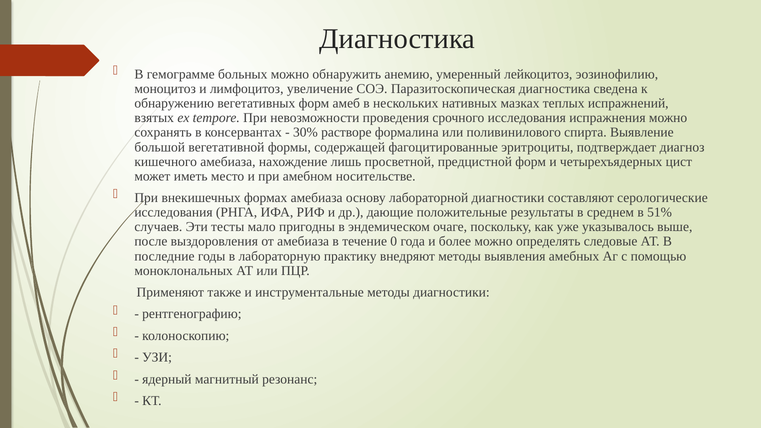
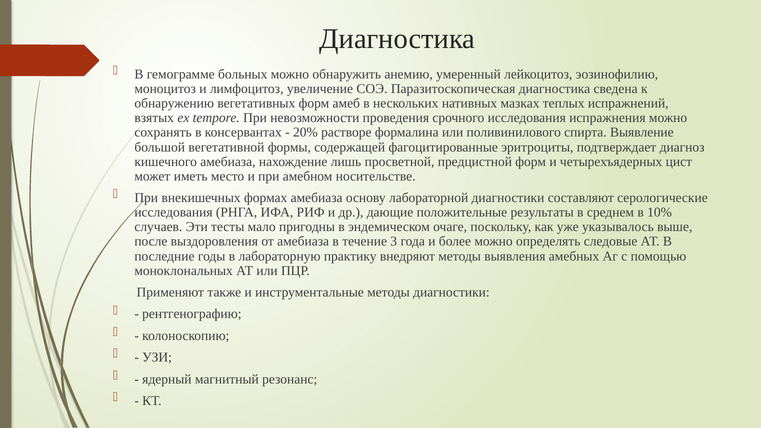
30%: 30% -> 20% (305, 133)
51%: 51% -> 10% (660, 212)
0: 0 -> 3 (394, 242)
